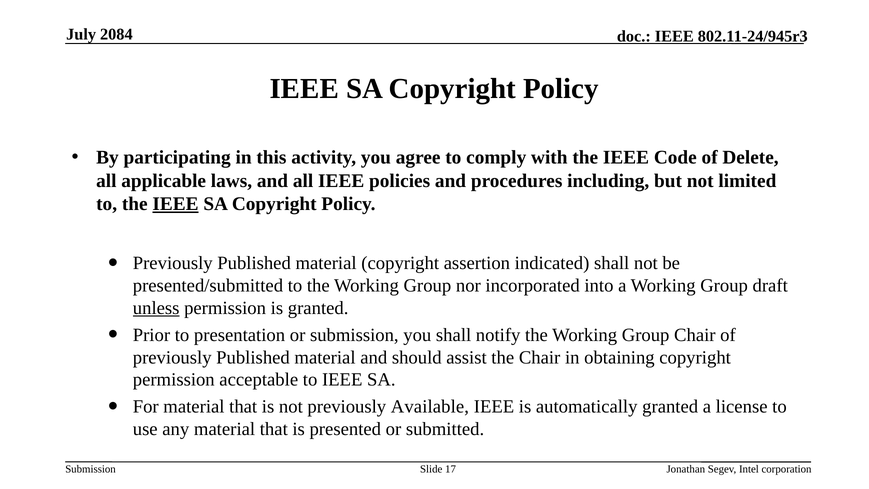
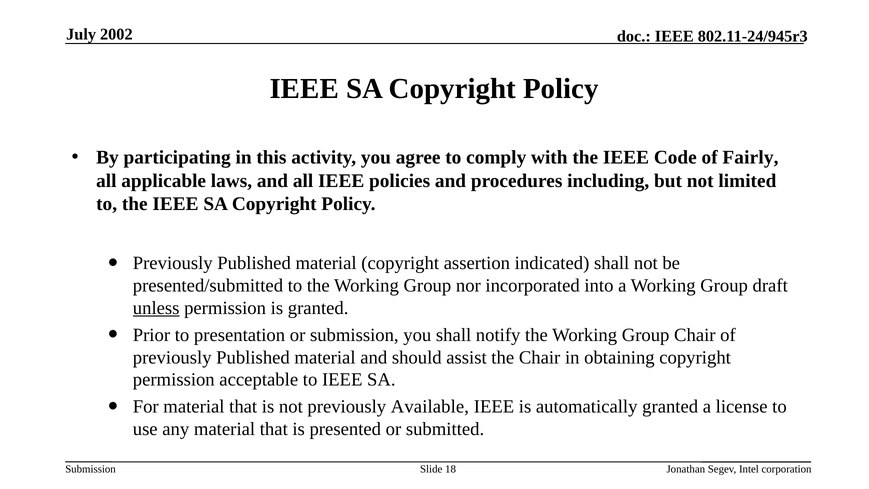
2084: 2084 -> 2002 (116, 35)
Delete: Delete -> Fairly (750, 157)
IEEE underline: present -> none (176, 204)
17: 17 -> 18 (451, 469)
